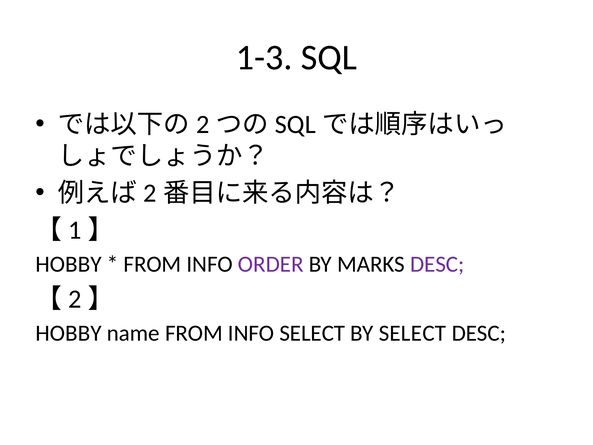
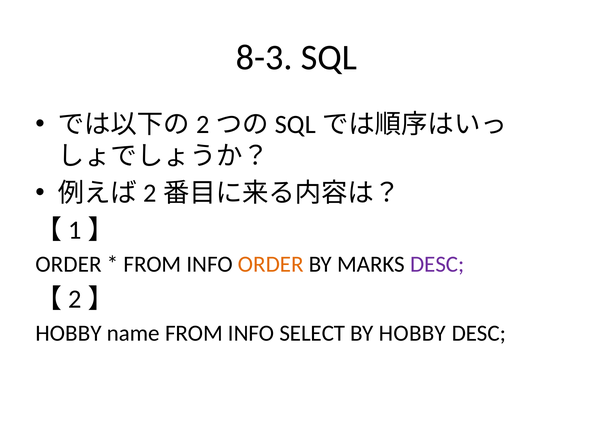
1-3: 1-3 -> 8-3 (264, 57)
HOBBY: HOBBY -> ORDER (69, 264)
ORDER colour: purple -> orange (271, 264)
BY SELECT: SELECT -> HOBBY (412, 333)
